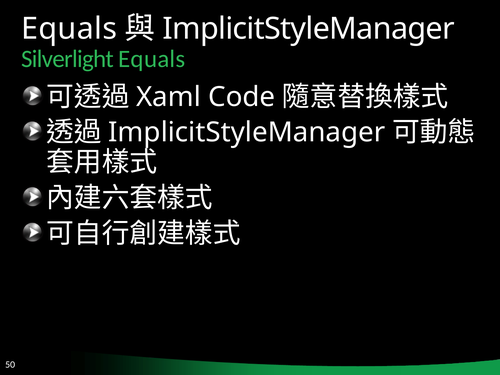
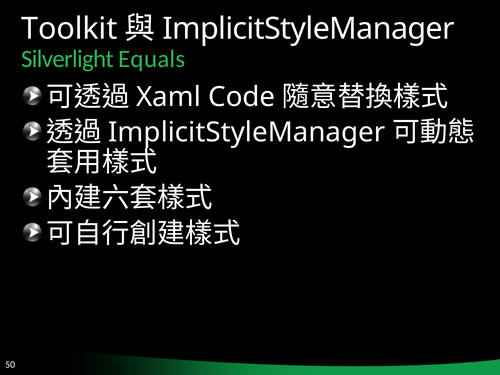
Equals: Equals -> Toolkit (69, 29)
